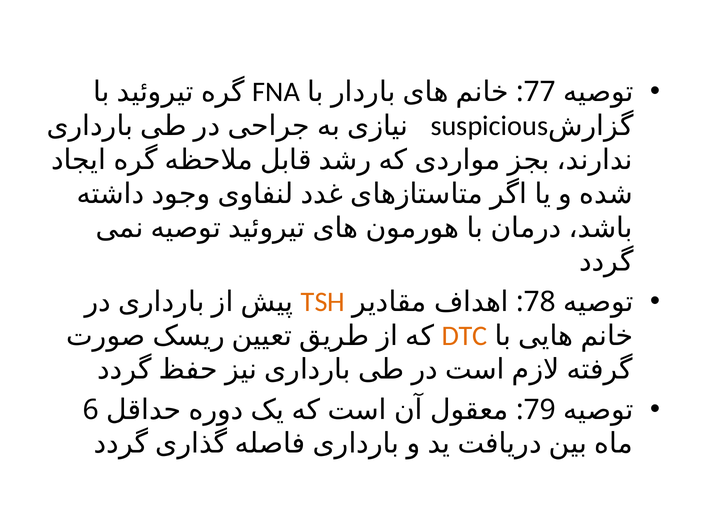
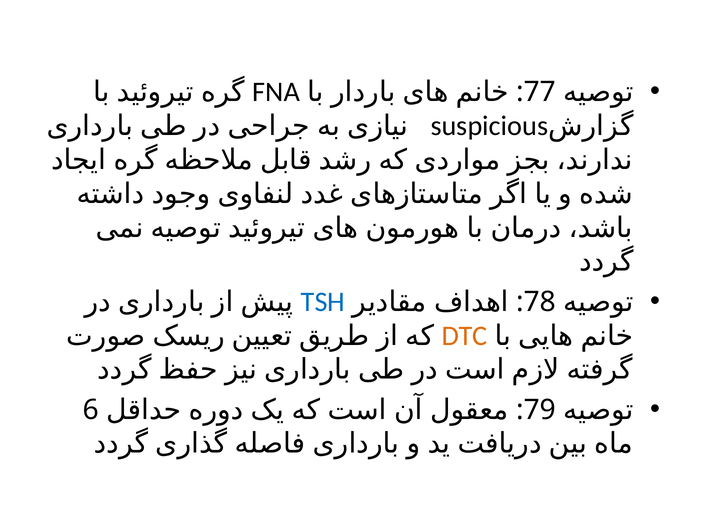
TSH colour: orange -> blue (323, 302)
